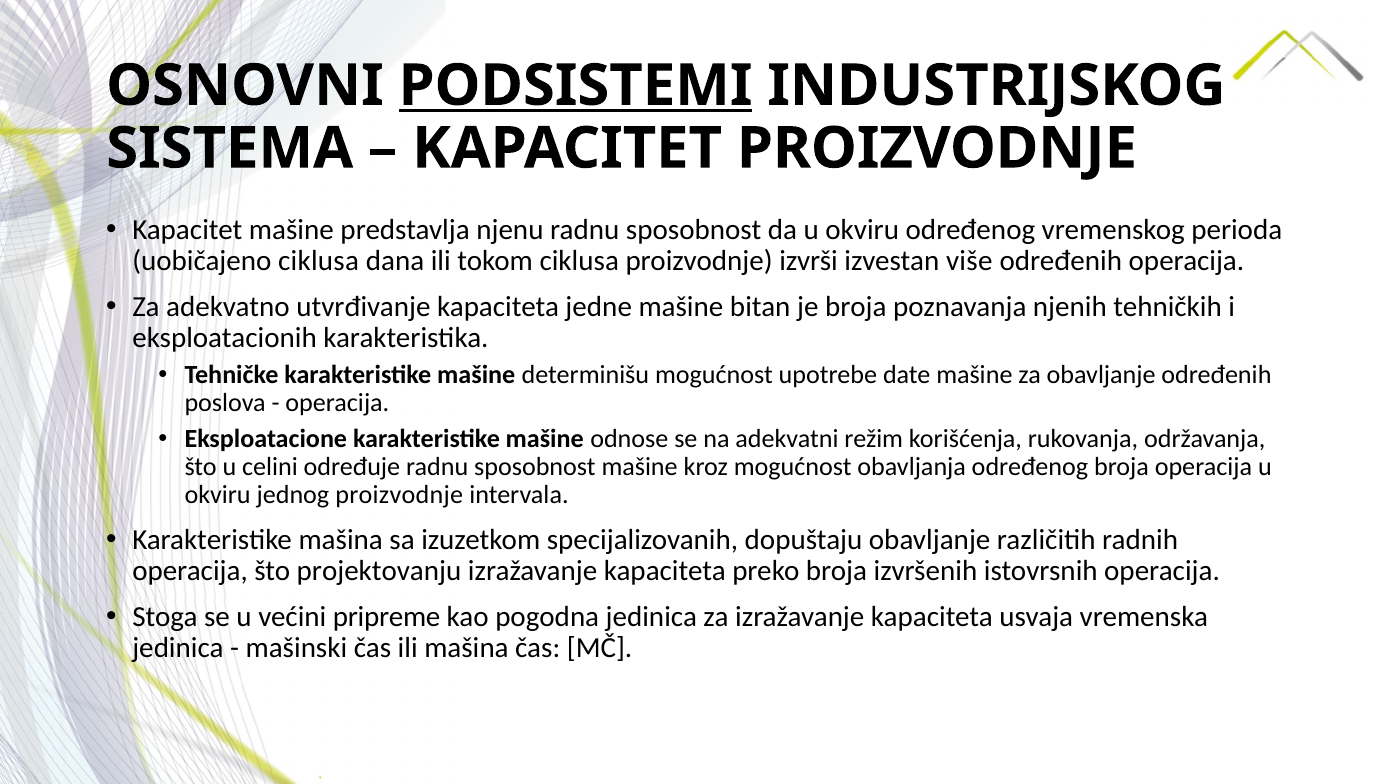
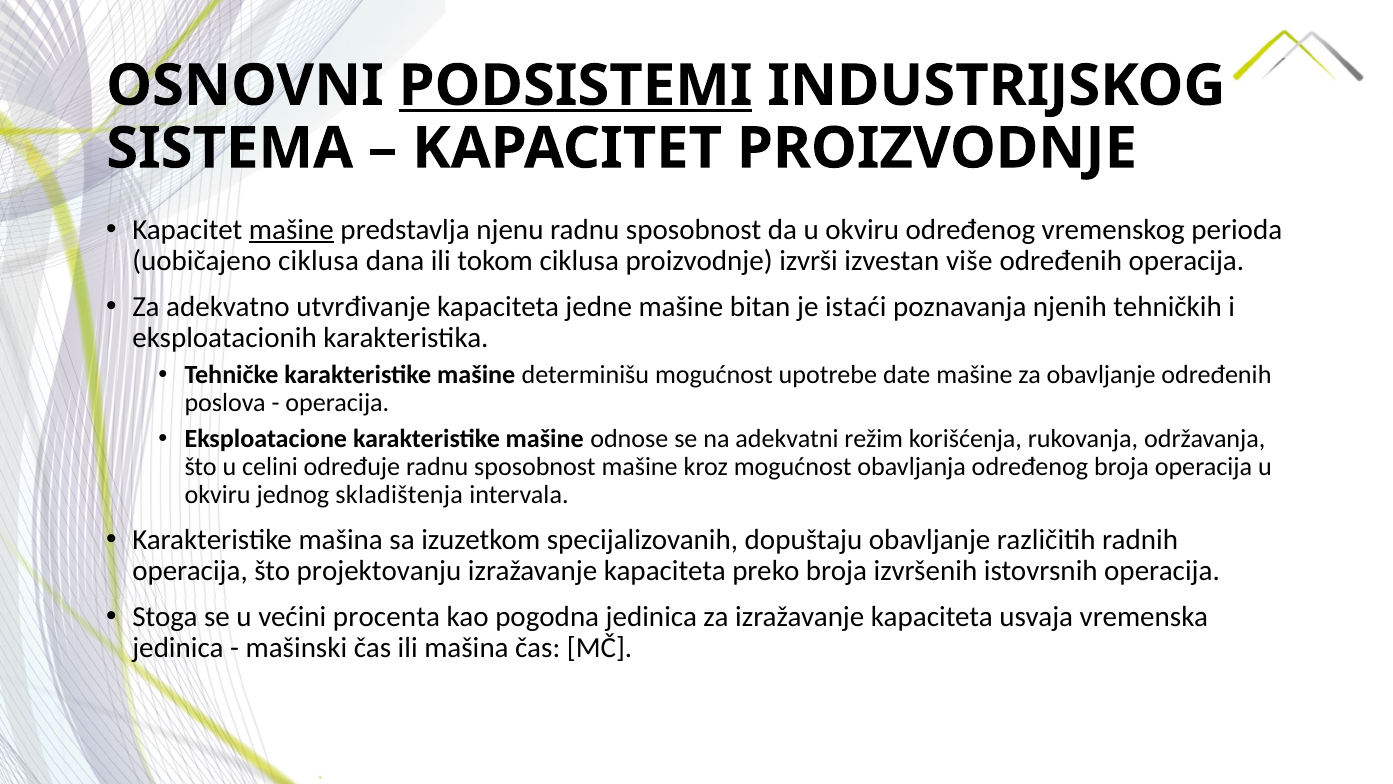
mašine underline: none -> present (291, 229)
je broja: broja -> istaći (856, 307)
jednog proizvodnje: proizvodnje -> skladištenja (399, 495)
pripreme: pripreme -> procenta (386, 616)
